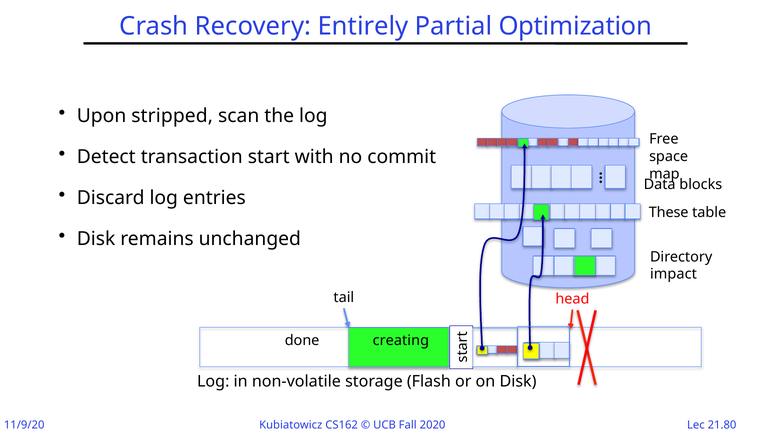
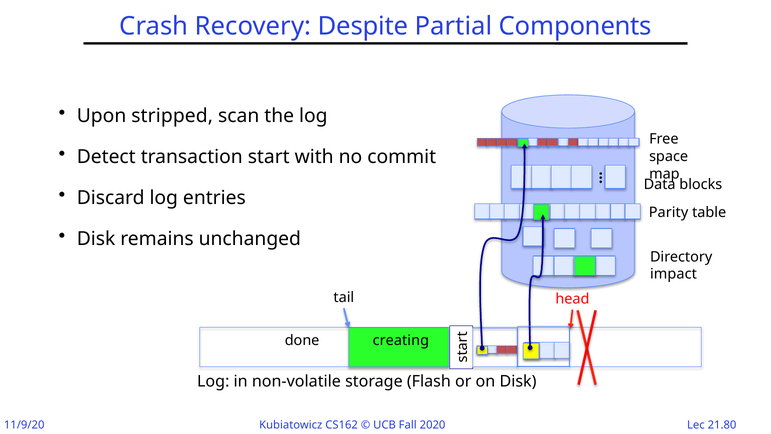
Entirely: Entirely -> Despite (363, 26)
Optimization: Optimization -> Components (575, 26)
These: These -> Parity (669, 212)
